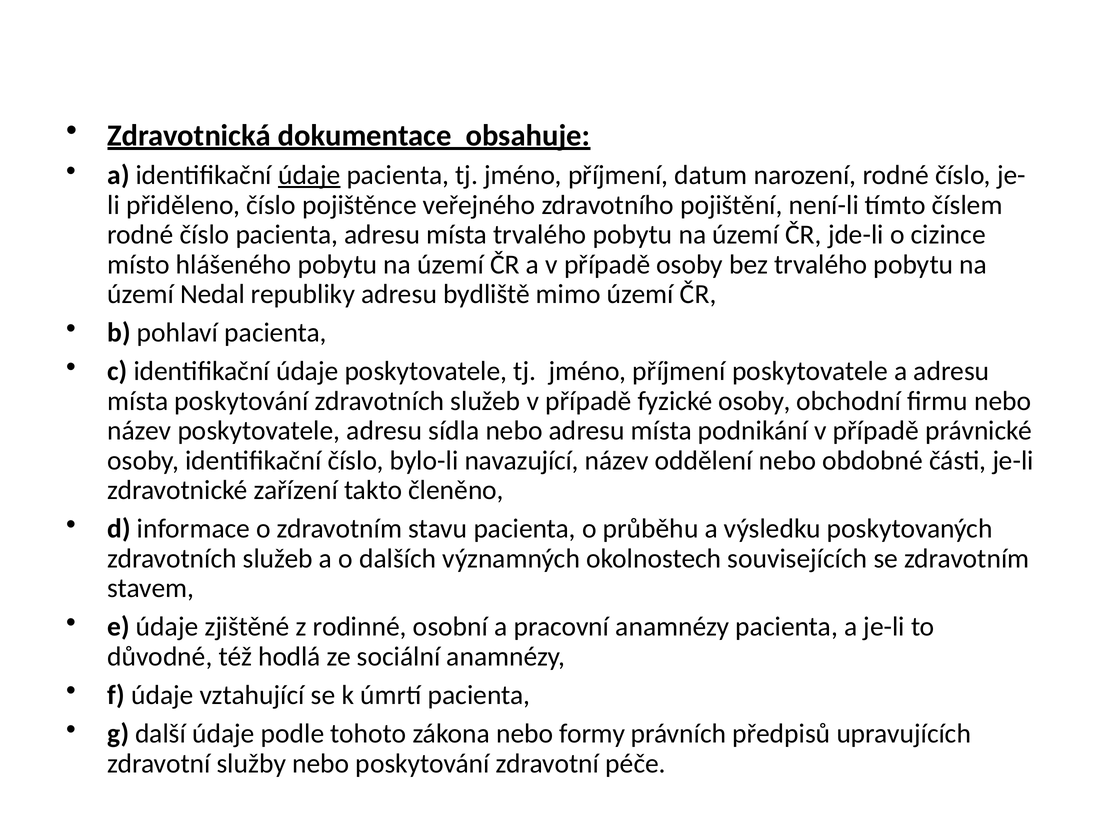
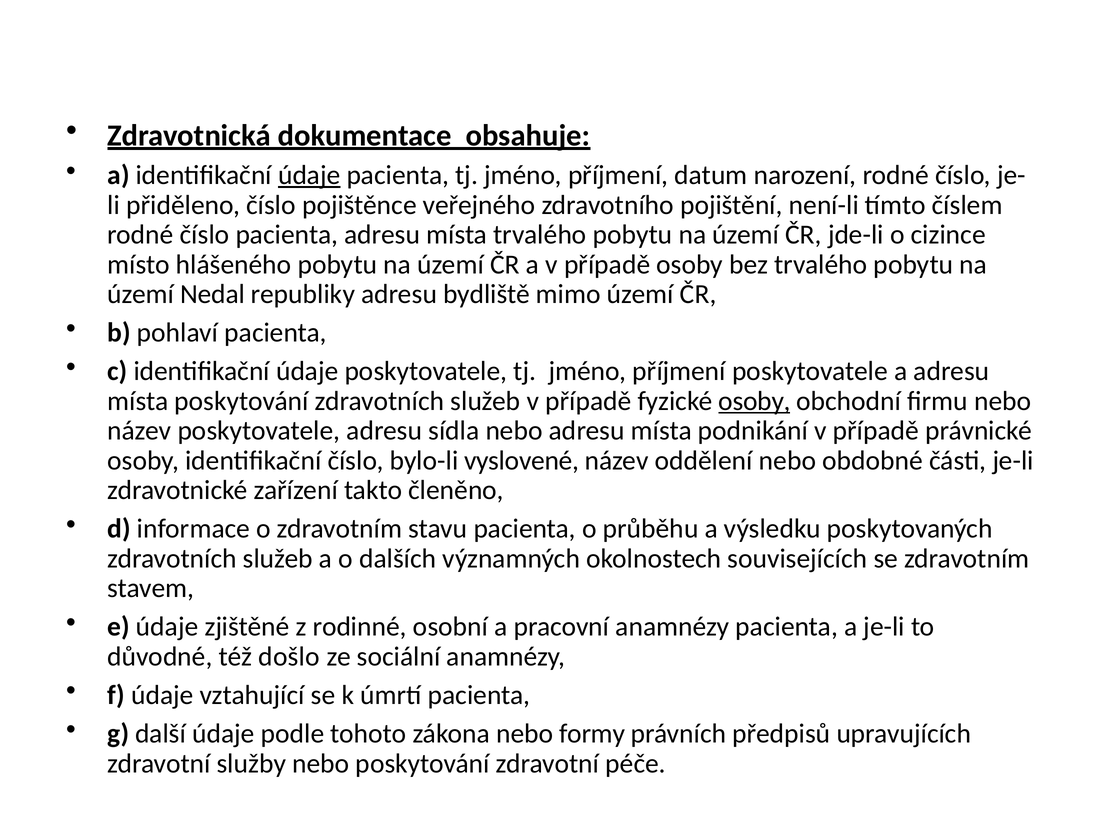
osoby underline: none -> present (754, 401)
navazující: navazující -> vyslovené (522, 461)
hodlá: hodlá -> došlo (289, 657)
